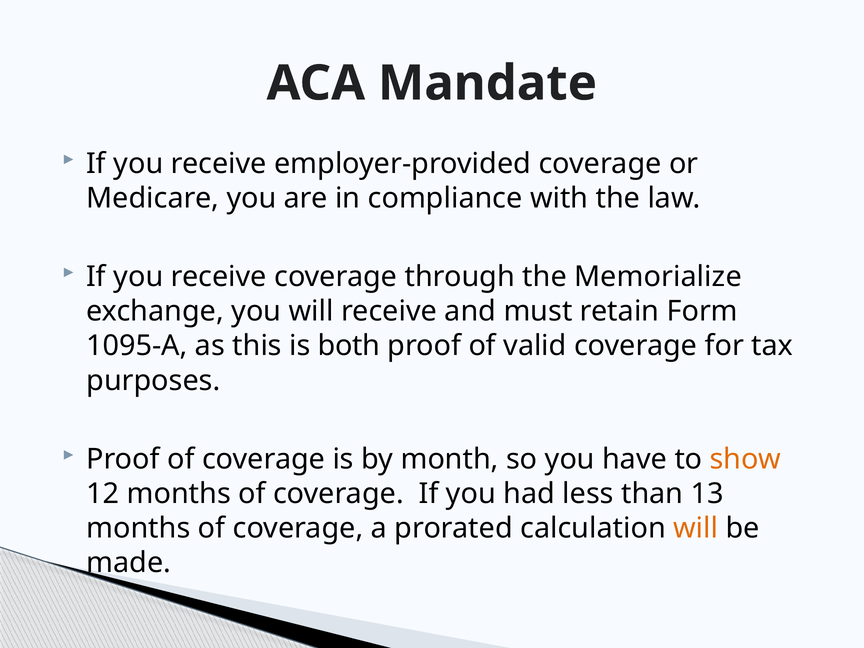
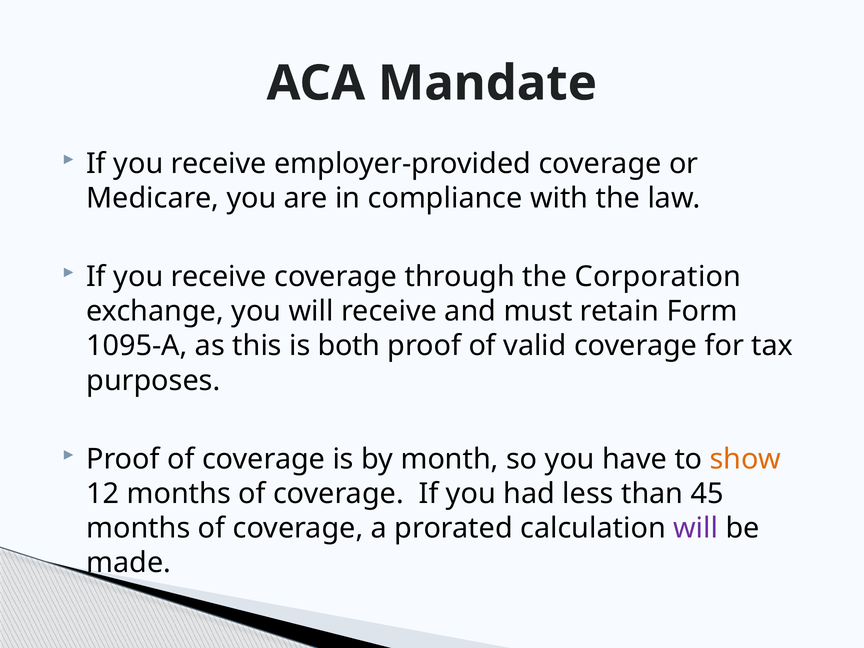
Memorialize: Memorialize -> Corporation (658, 277)
13: 13 -> 45 (707, 494)
will colour: orange -> purple (696, 528)
